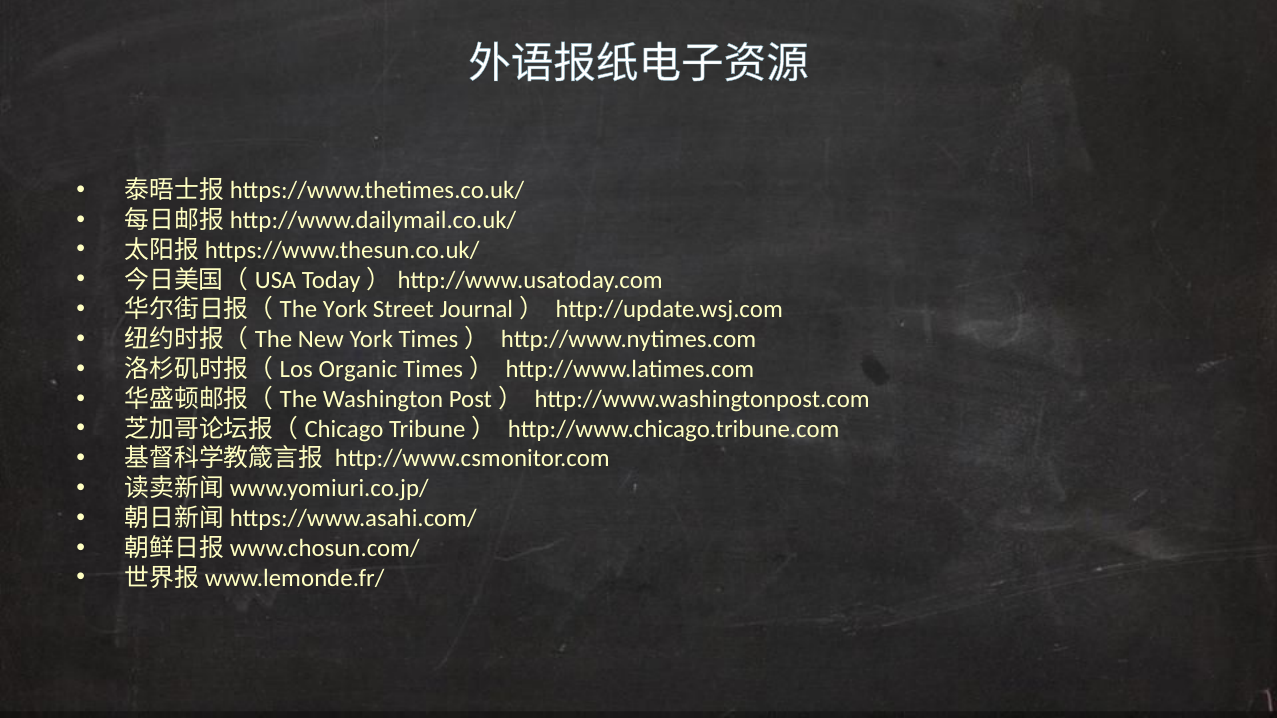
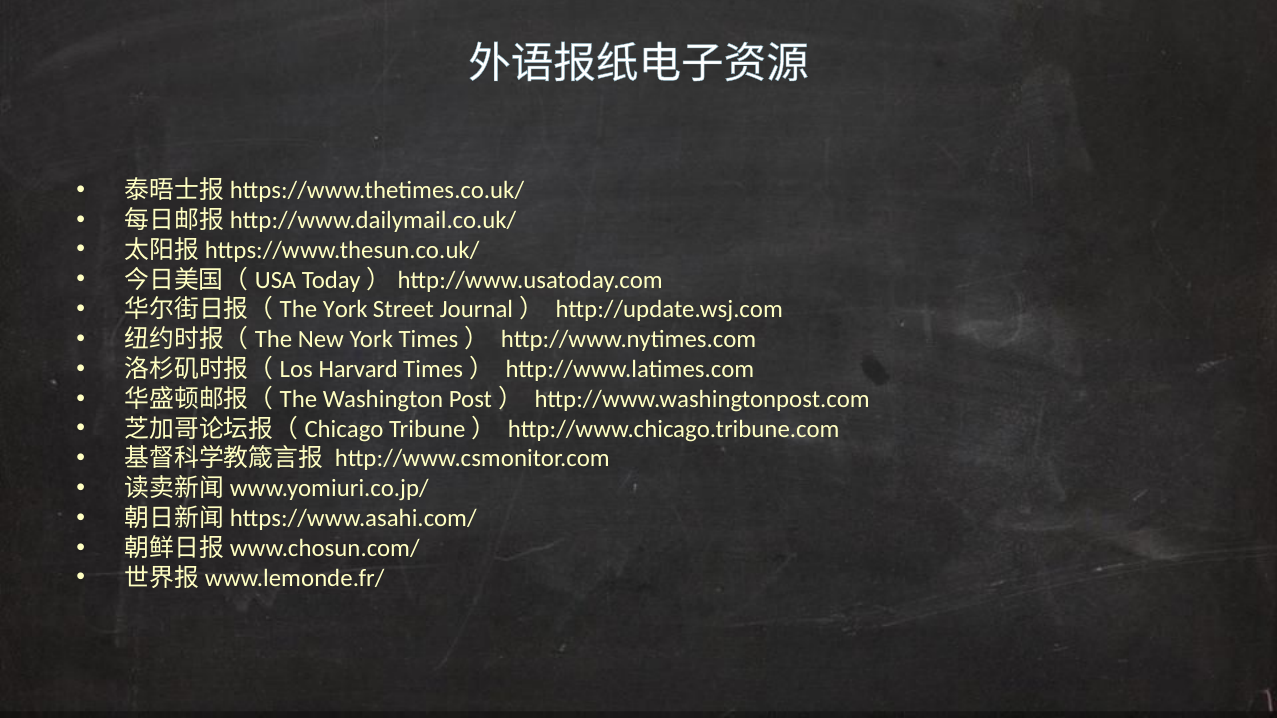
Organic: Organic -> Harvard (358, 369)
